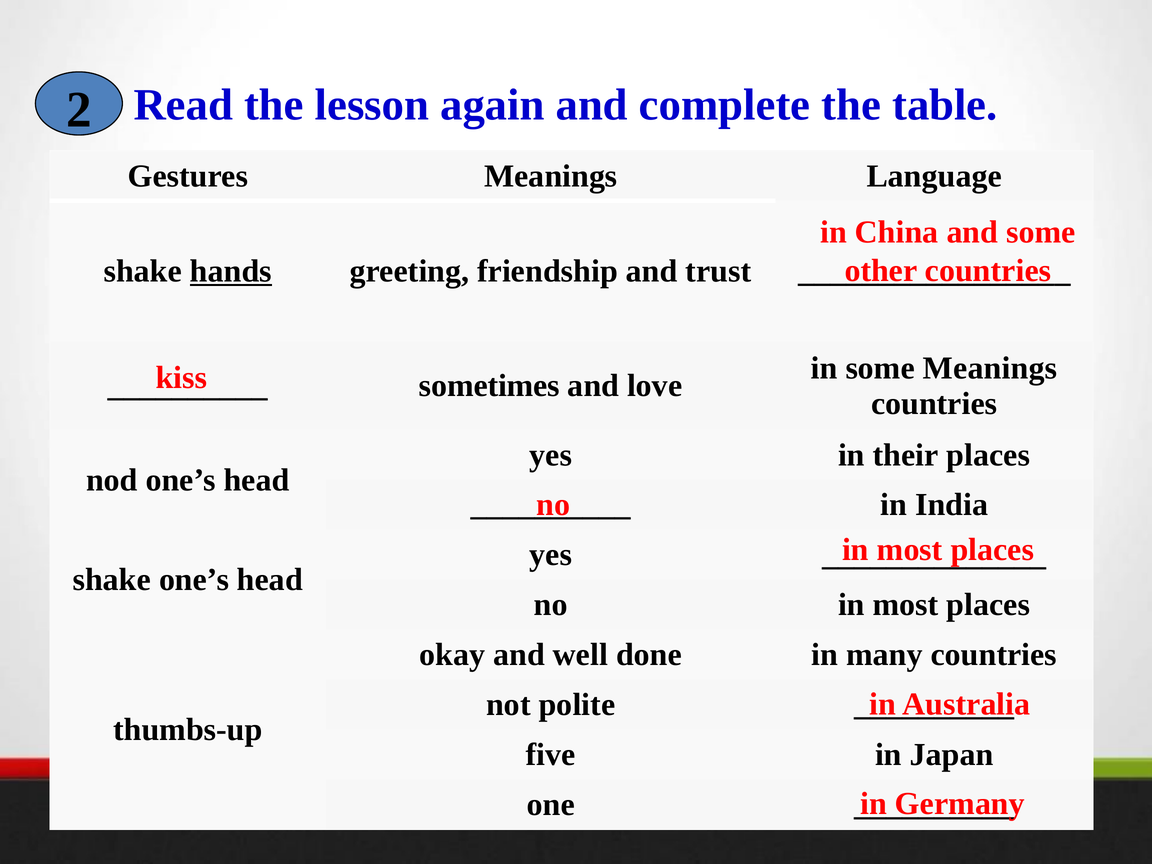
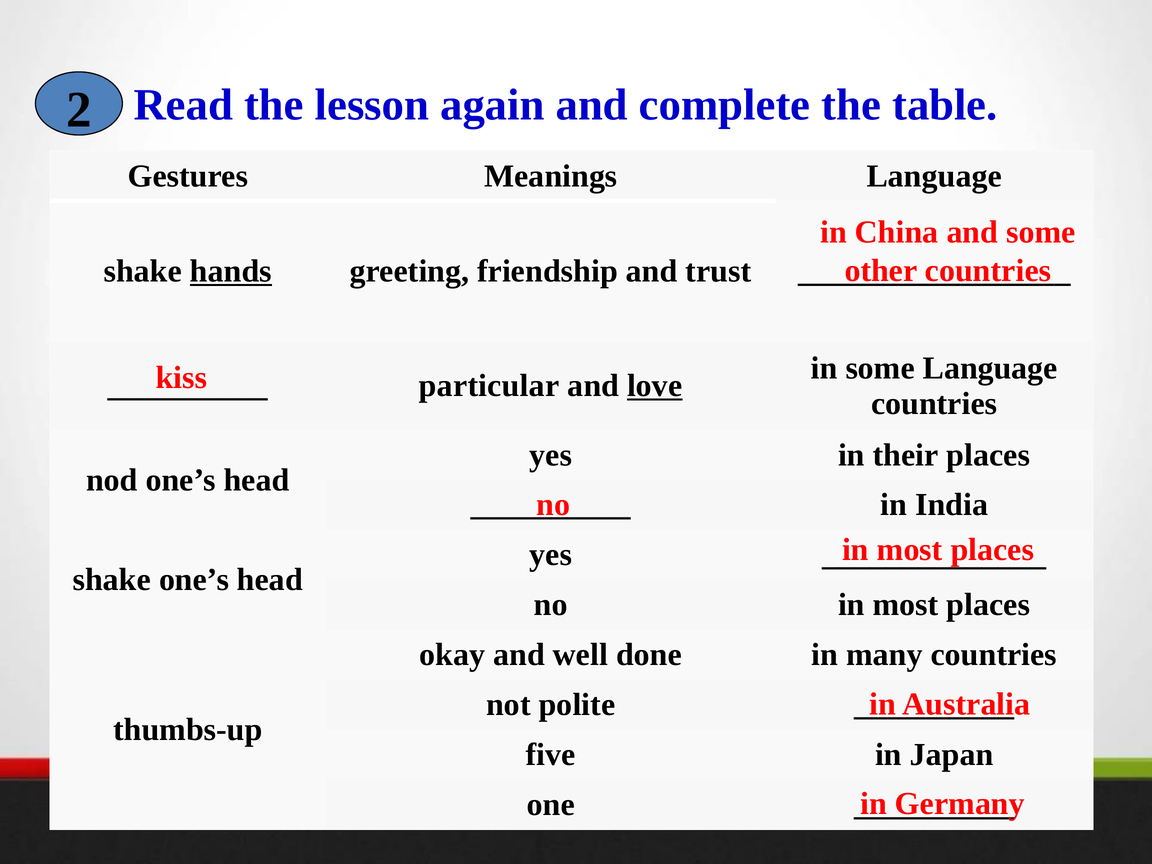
some Meanings: Meanings -> Language (990, 368)
sometimes: sometimes -> particular (489, 386)
love underline: none -> present (655, 386)
